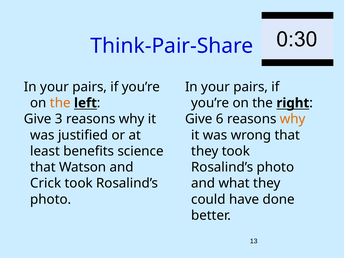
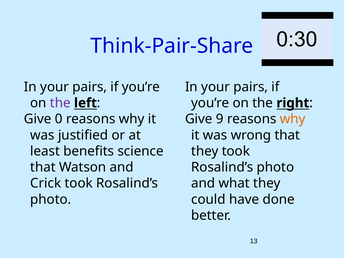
the colour: orange -> purple (60, 103)
3: 3 -> 0 (59, 119)
6: 6 -> 9 (220, 119)
